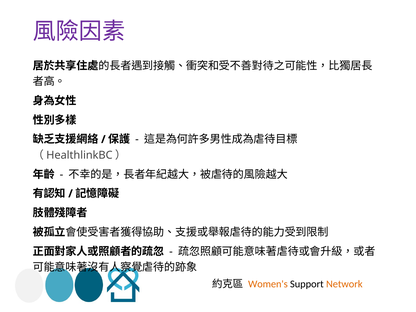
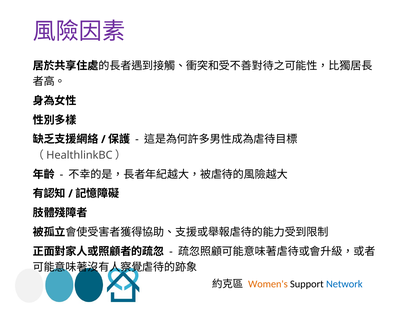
Network colour: orange -> blue (344, 284)
